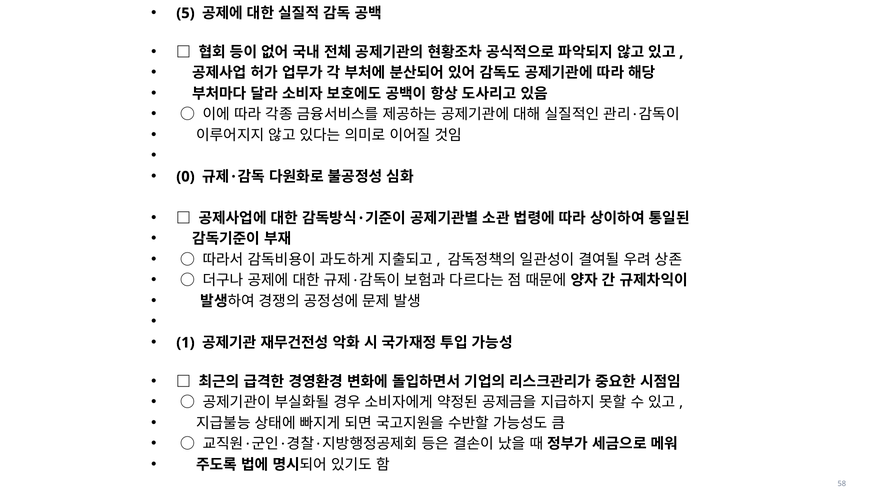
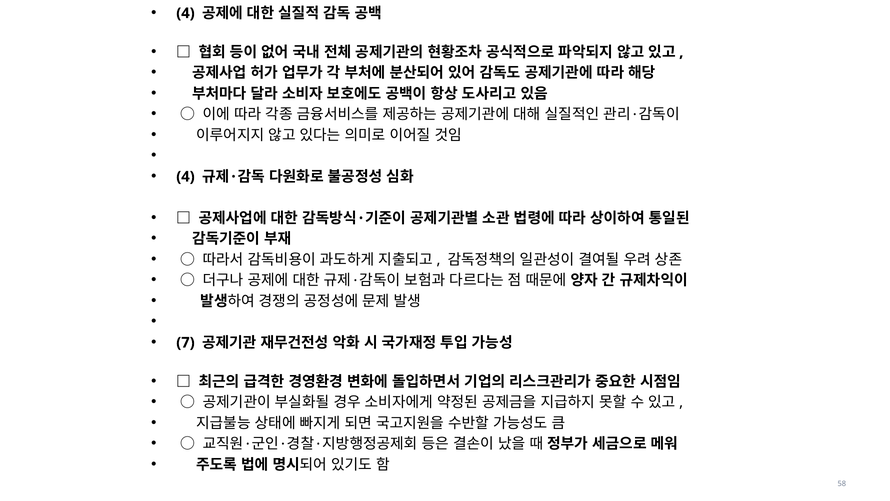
5: 5 -> 4 (185, 13)
0: 0 -> 4 (185, 177)
1: 1 -> 7 (185, 342)
